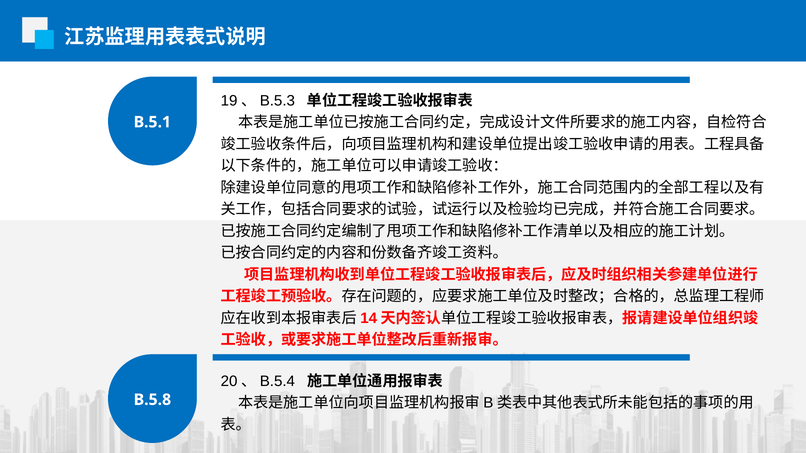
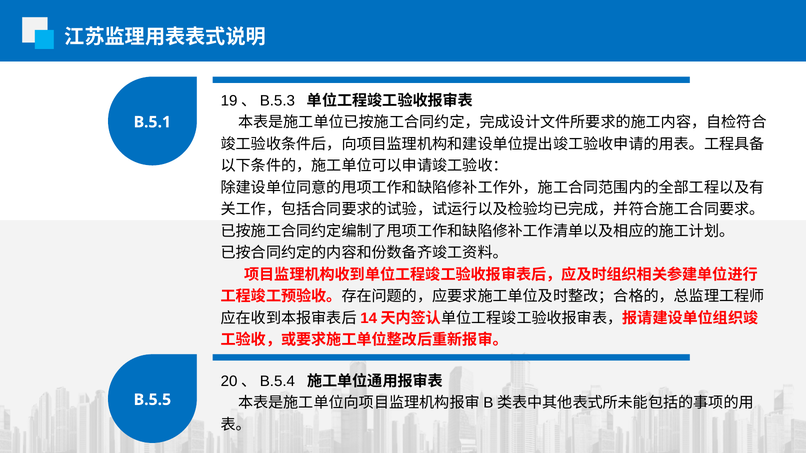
B.5.8: B.5.8 -> B.5.5 (152, 400)
